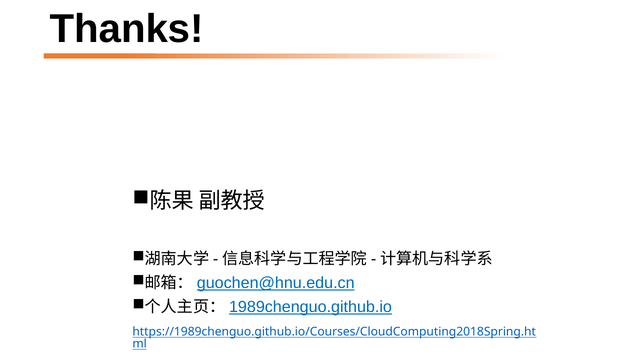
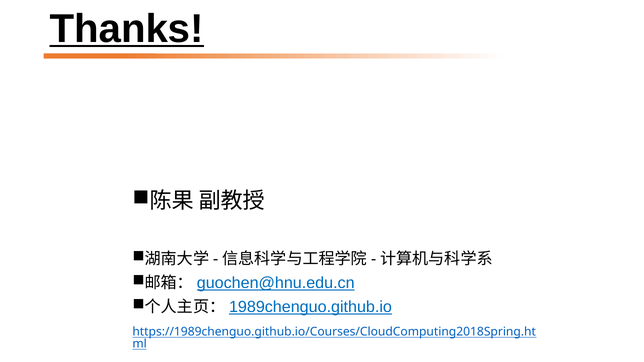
Thanks underline: none -> present (127, 29)
